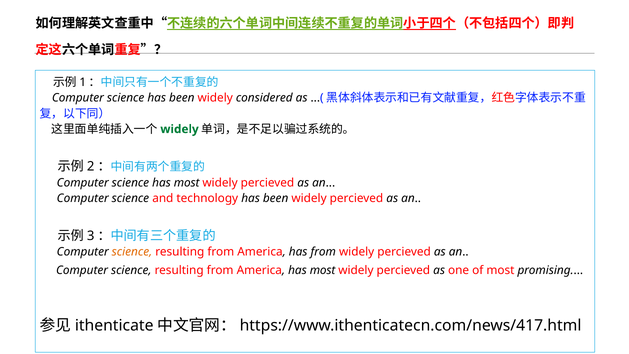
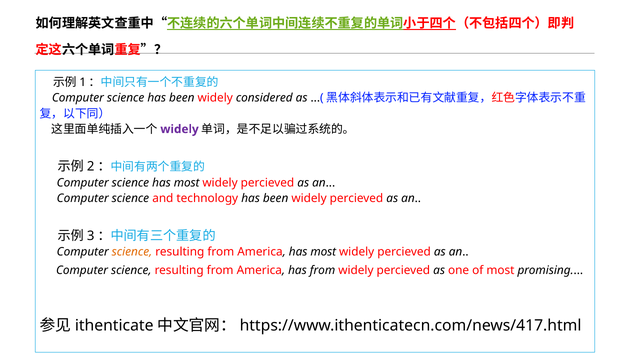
widely colour: green -> purple (180, 129)
America has from: from -> most (323, 252)
America has most: most -> from (323, 270)
